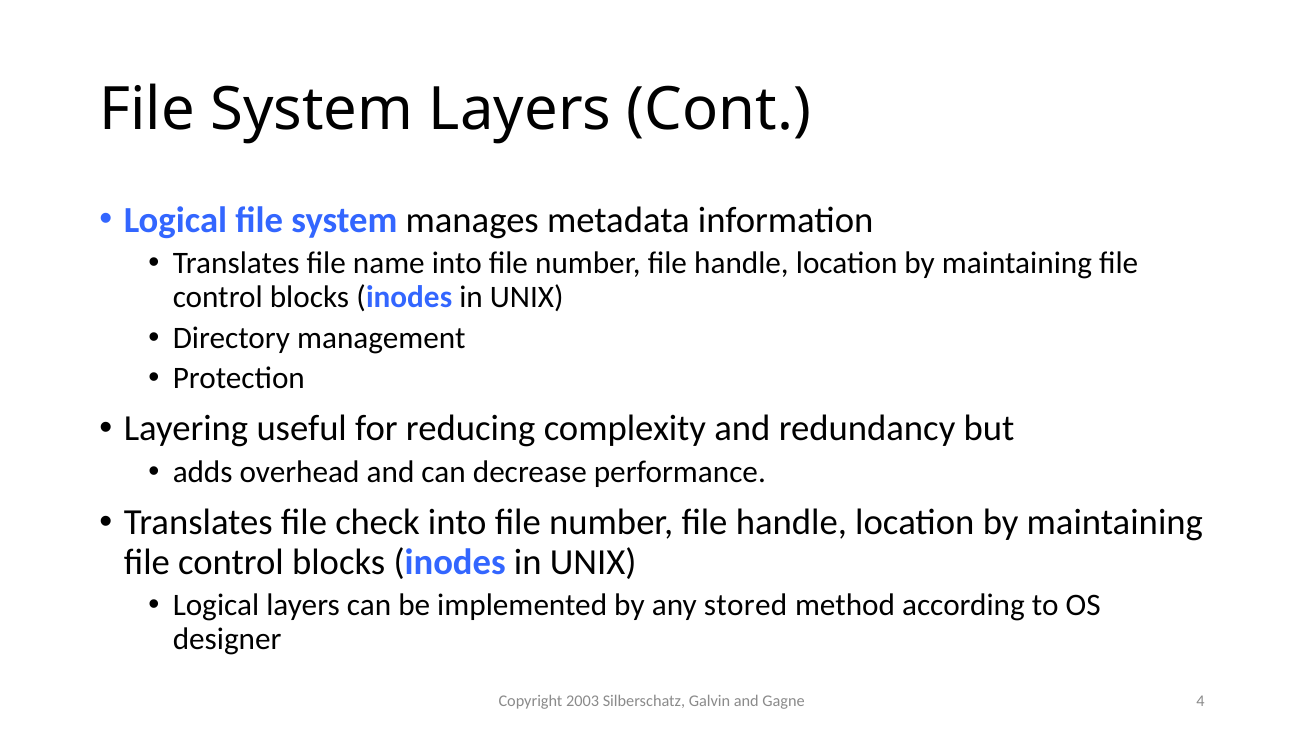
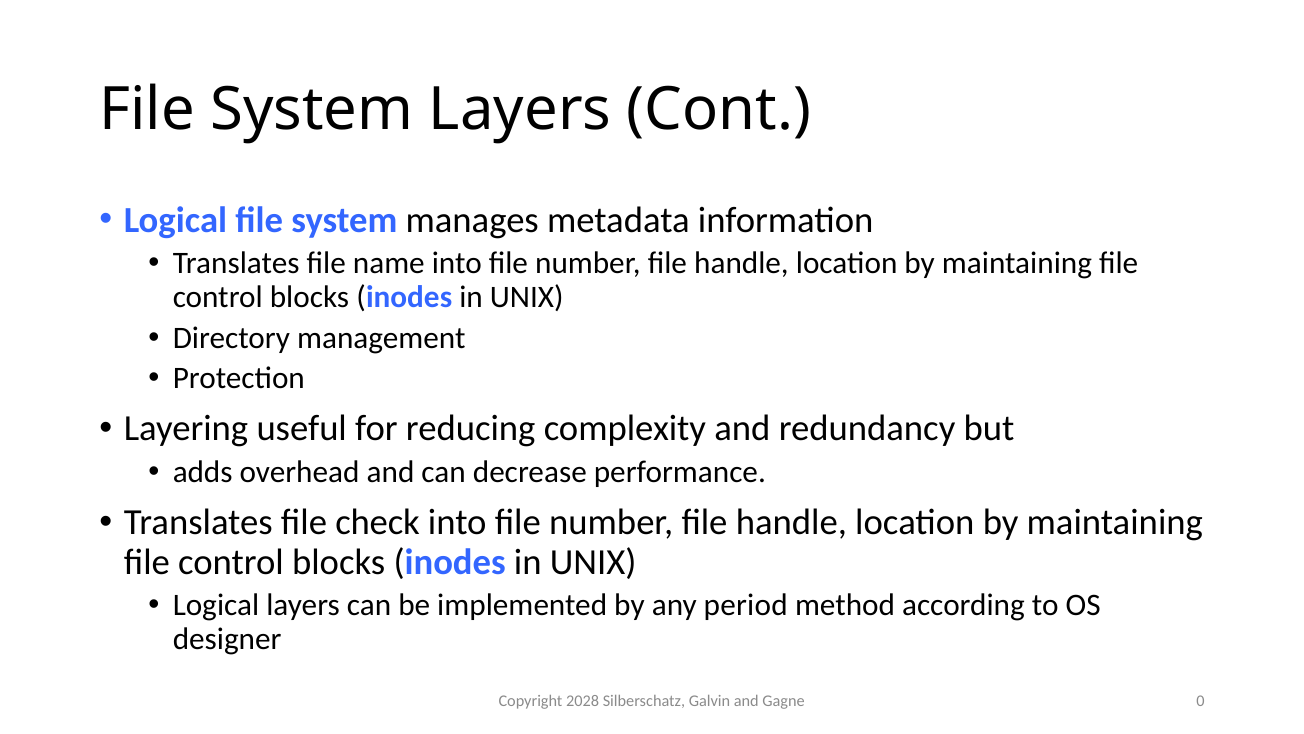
stored: stored -> period (746, 605)
2003: 2003 -> 2028 (583, 700)
4: 4 -> 0 (1201, 700)
